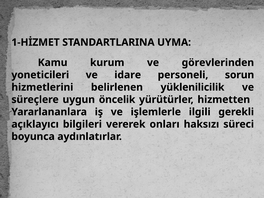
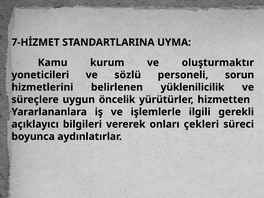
1-HİZMET: 1-HİZMET -> 7-HİZMET (36, 42)
görevlerinden: görevlerinden -> oluşturmaktır (218, 63)
idare: idare -> sözlü (128, 75)
haksızı: haksızı -> çekleri (201, 124)
